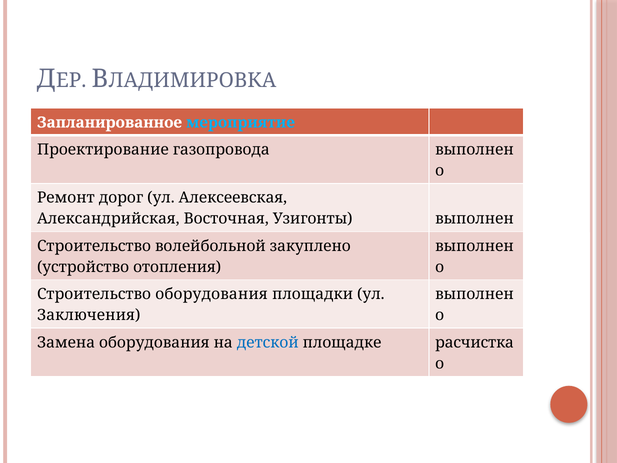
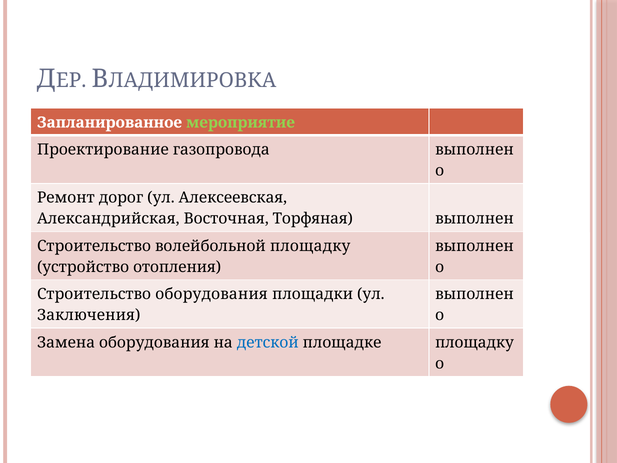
мероприятие colour: light blue -> light green (241, 122)
Узигонты: Узигонты -> Торфяная (313, 219)
волейбольной закуплено: закуплено -> площадку (310, 246)
площадке расчистка: расчистка -> площадку (474, 342)
